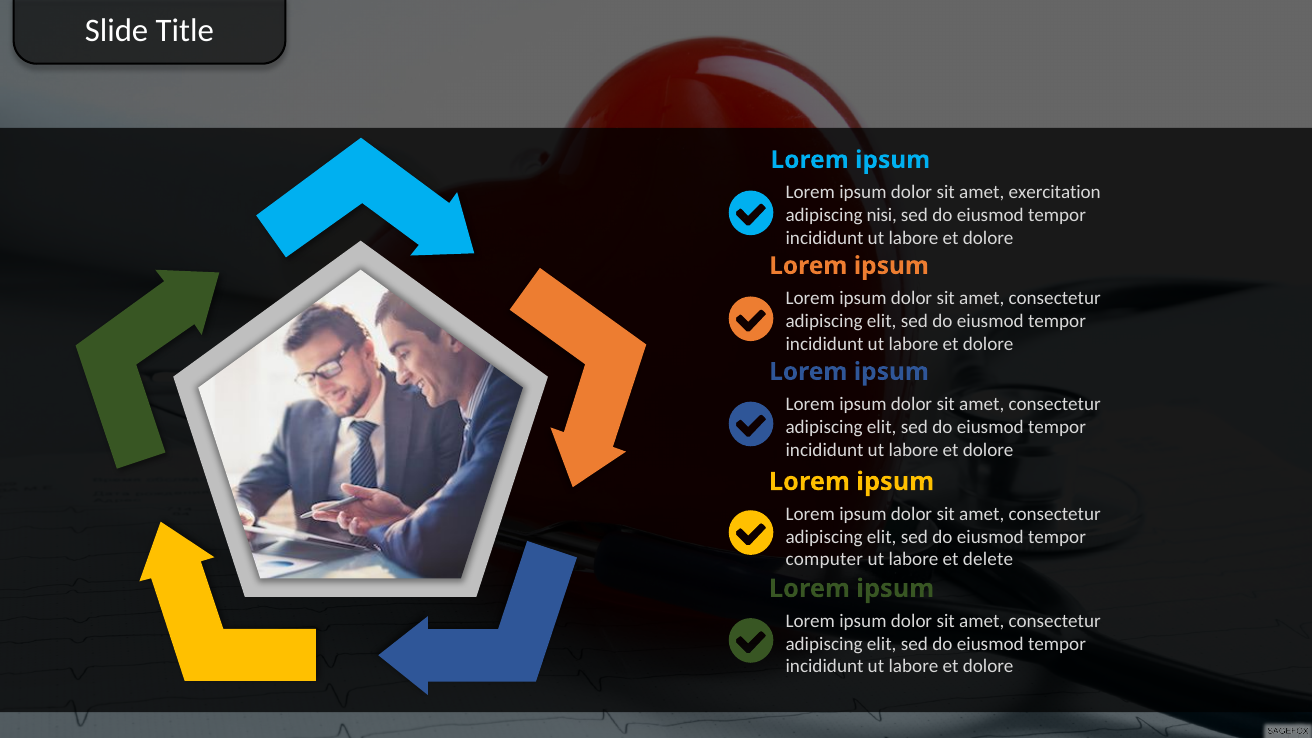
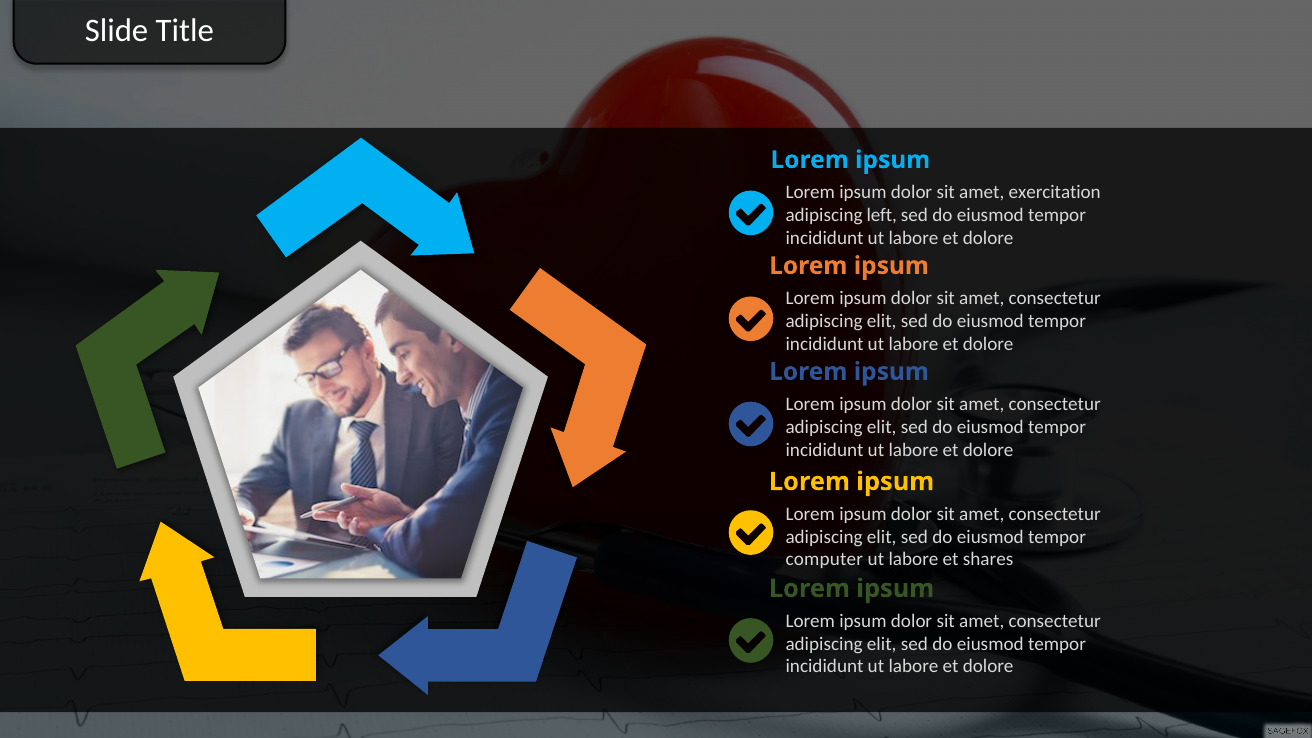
nisi: nisi -> left (882, 216)
delete: delete -> shares (988, 560)
